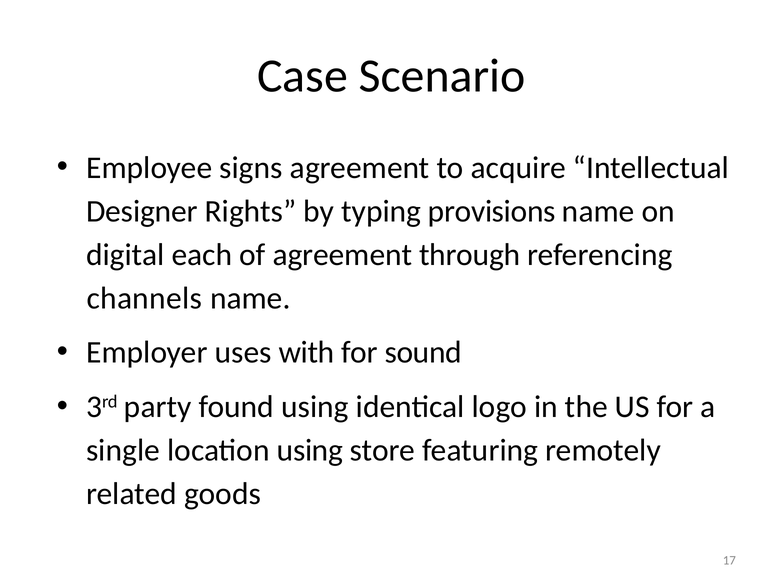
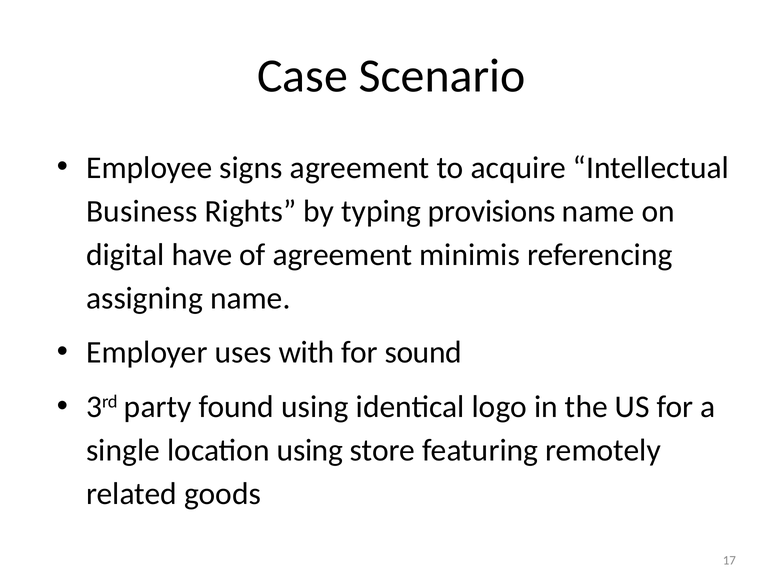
Designer: Designer -> Business (142, 211)
each: each -> have (202, 255)
through: through -> minimis (470, 255)
channels: channels -> assigning (144, 298)
